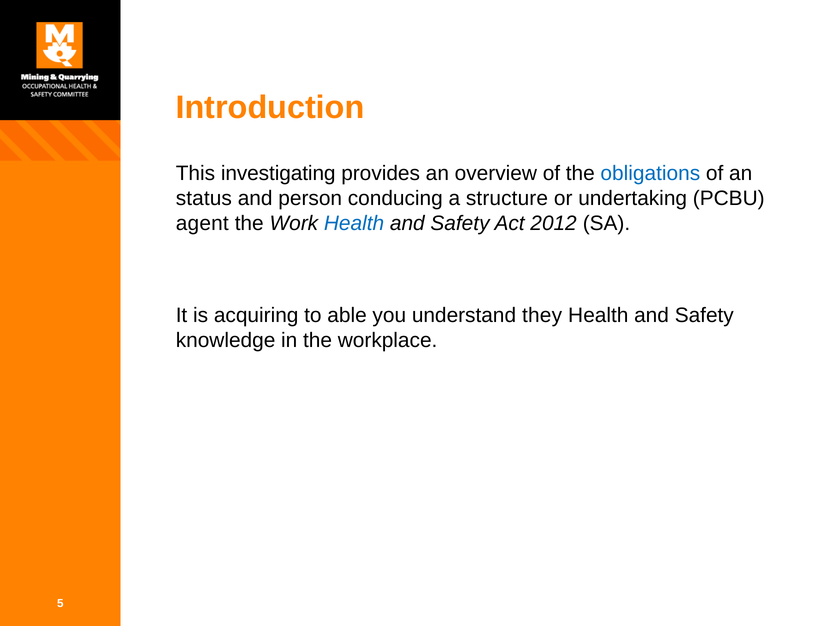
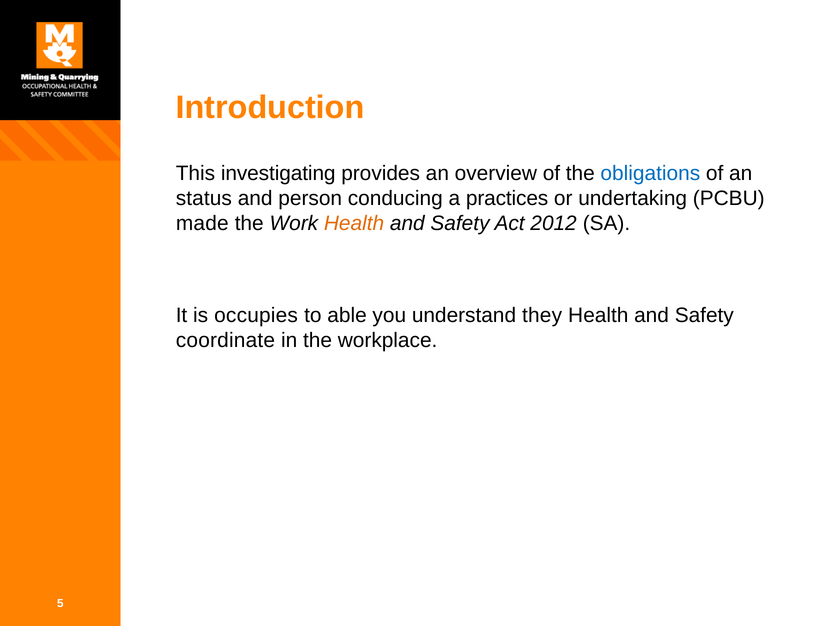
structure: structure -> practices (507, 198)
agent: agent -> made (202, 223)
Health colour: blue -> orange (354, 223)
acquiring: acquiring -> occupies (256, 315)
knowledge: knowledge -> coordinate (225, 340)
